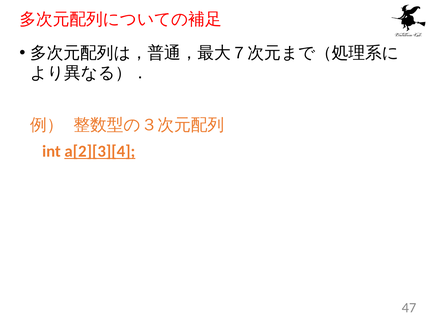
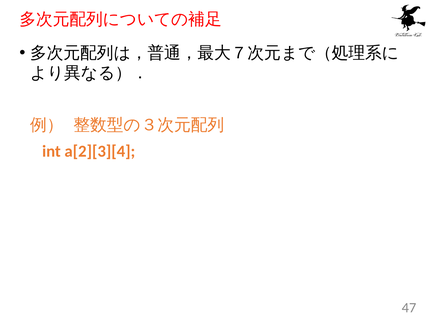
a[2][3][4 underline: present -> none (100, 151)
